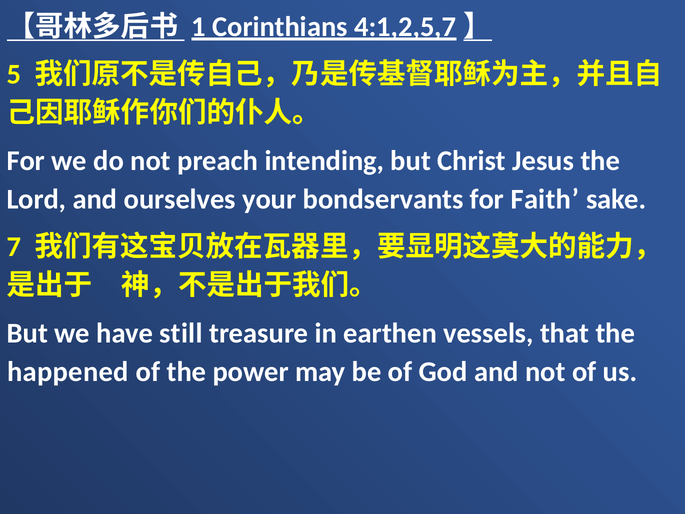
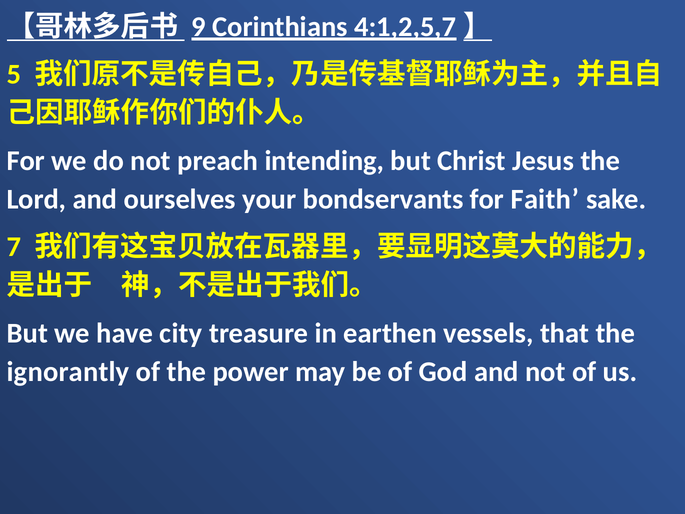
1: 1 -> 9 (199, 27)
still: still -> city (181, 333)
happened: happened -> ignorantly (68, 372)
